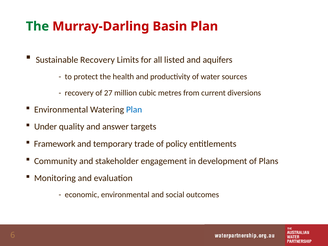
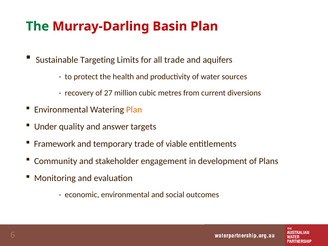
Sustainable Recovery: Recovery -> Targeting (98, 60)
all listed: listed -> trade (174, 60)
Plan colour: blue -> orange (134, 110)
policy: policy -> viable (177, 144)
